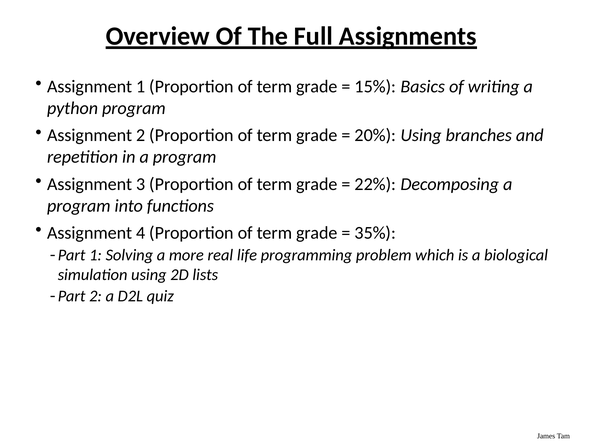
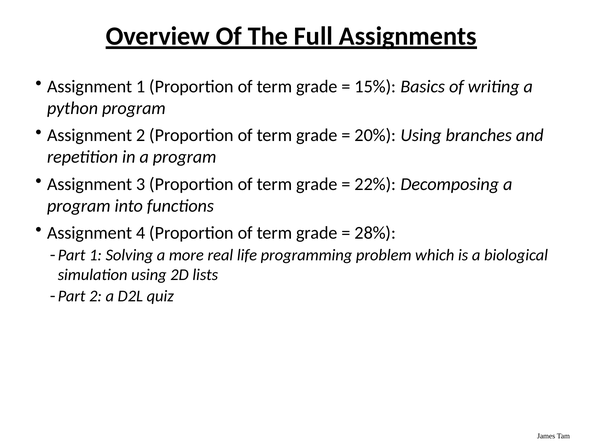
35%: 35% -> 28% (375, 233)
